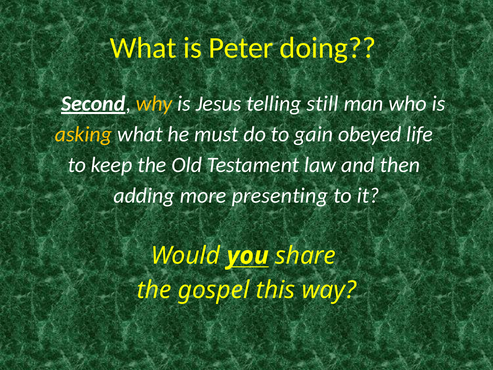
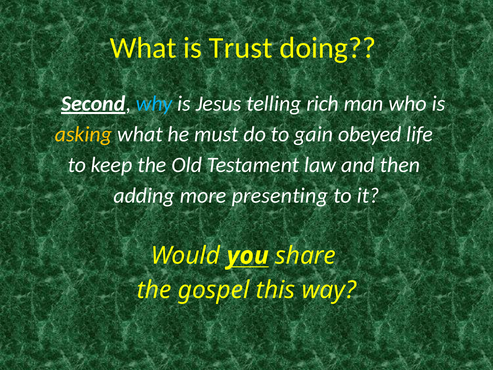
Peter: Peter -> Trust (241, 48)
why colour: yellow -> light blue (154, 103)
still: still -> rich (323, 103)
